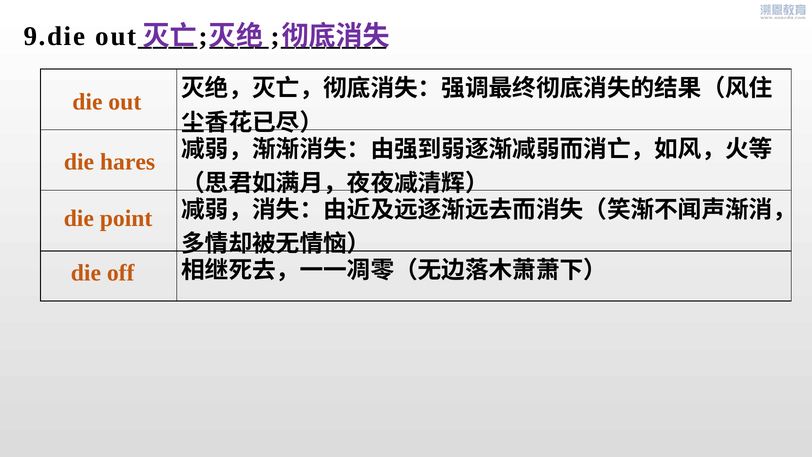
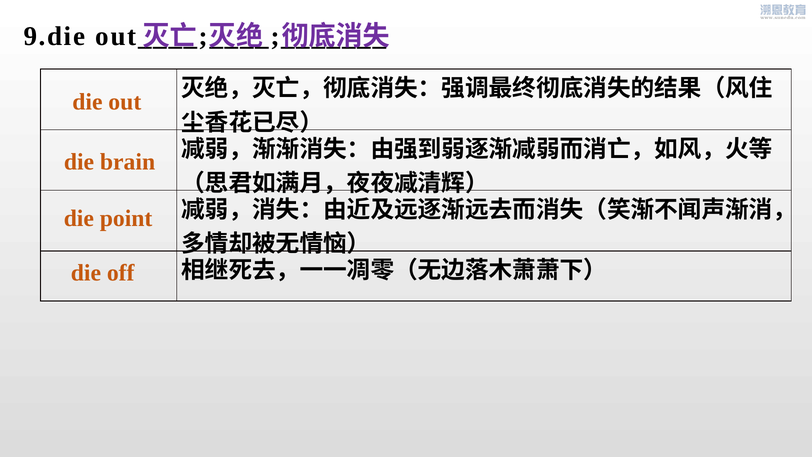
hares: hares -> brain (128, 162)
